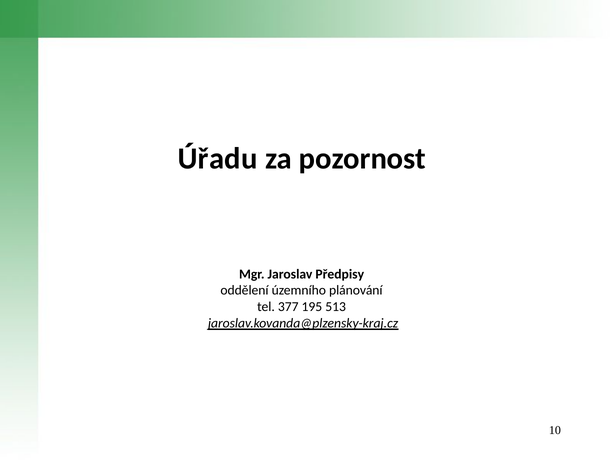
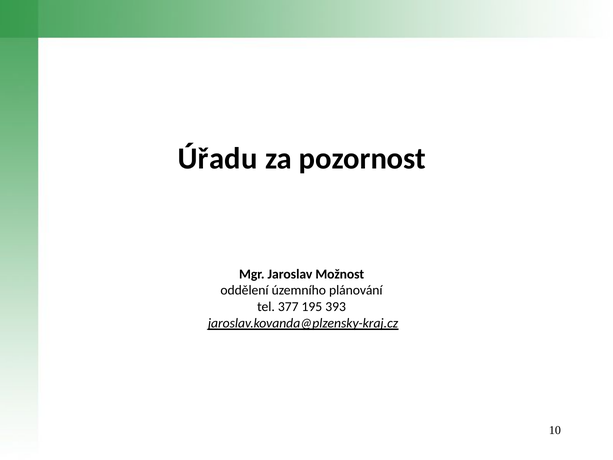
Předpisy: Předpisy -> Možnost (340, 274)
513: 513 -> 393 (336, 307)
